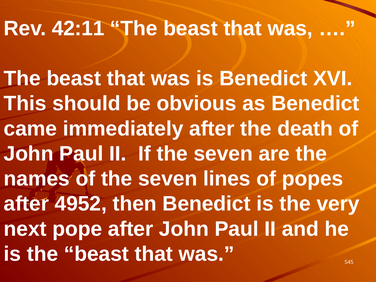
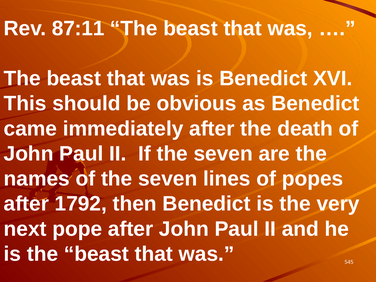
42:11: 42:11 -> 87:11 (78, 28)
4952: 4952 -> 1792 (81, 204)
